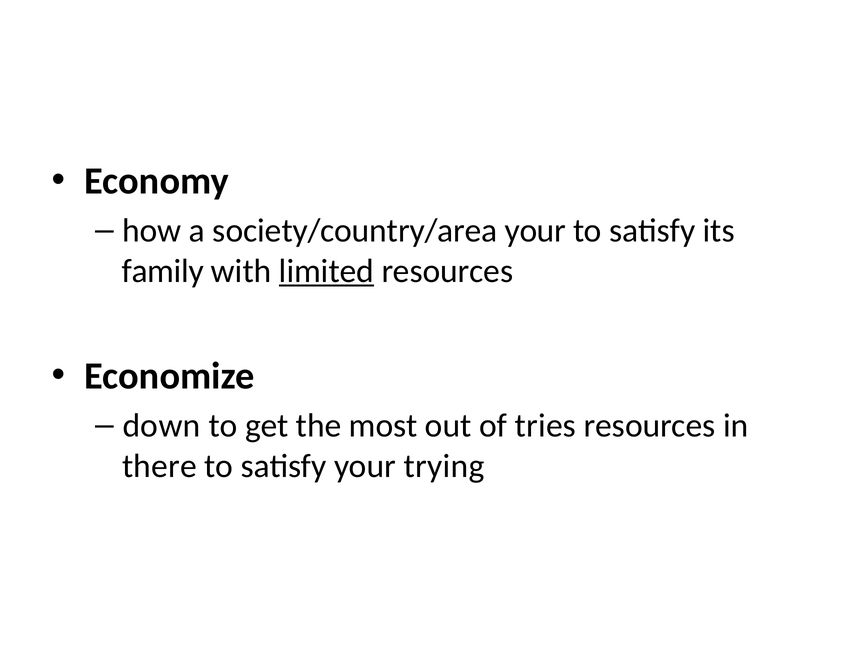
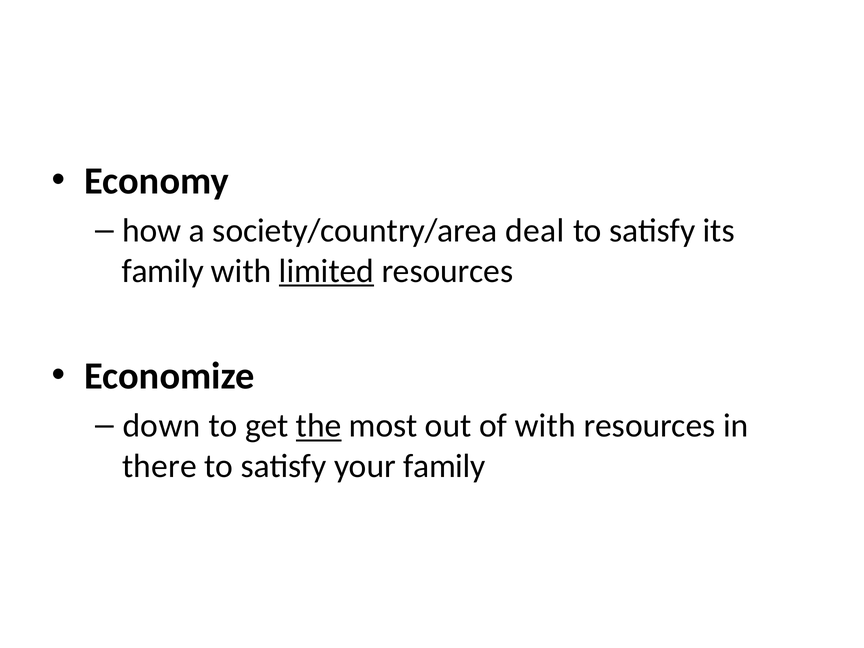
society/country/area your: your -> deal (535, 231)
the underline: none -> present (319, 426)
of tries: tries -> with (545, 426)
your trying: trying -> family (444, 466)
